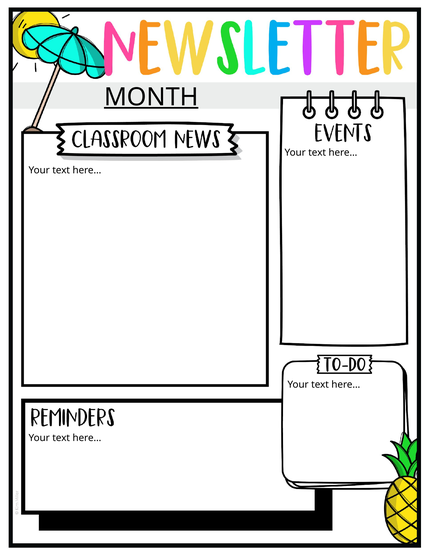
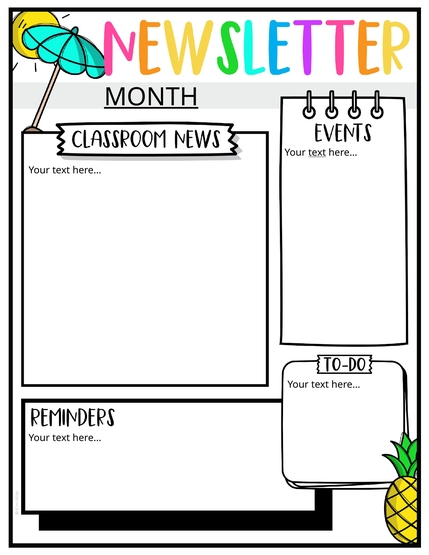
text underline: none -> present (317, 153)
